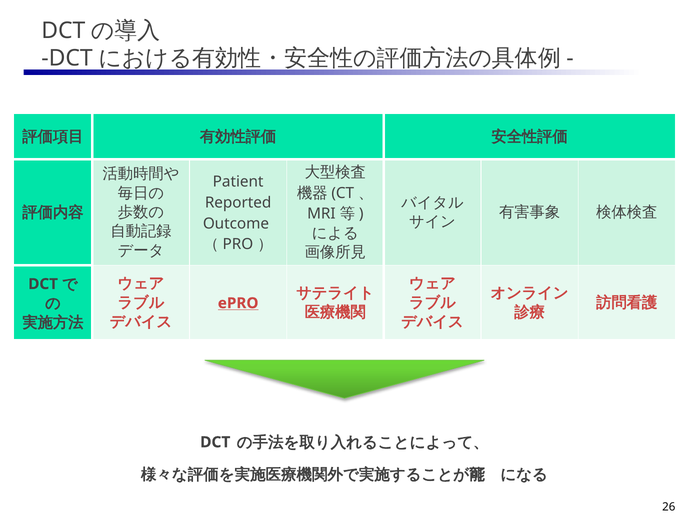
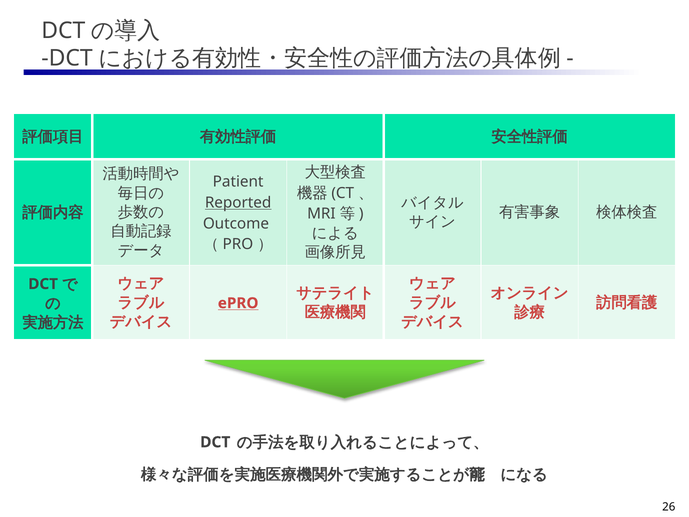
Reported underline: none -> present (238, 203)
